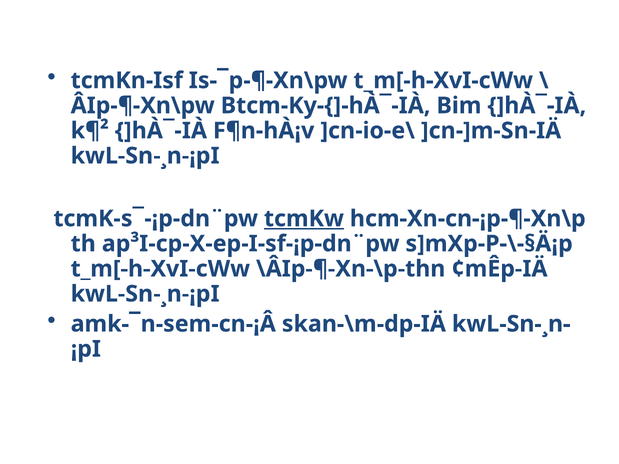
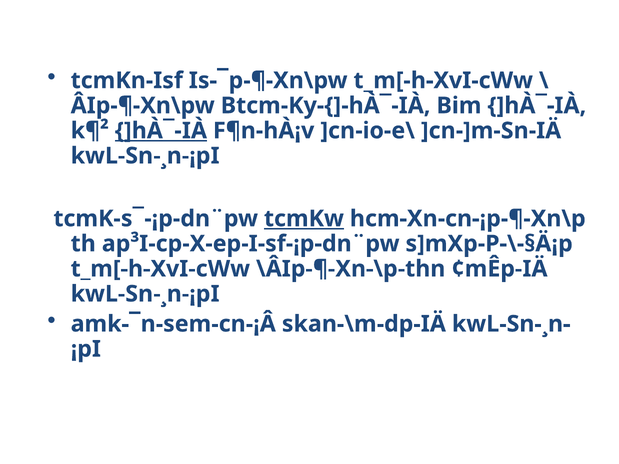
]hÀ¯-IÀ underline: none -> present (161, 131)
